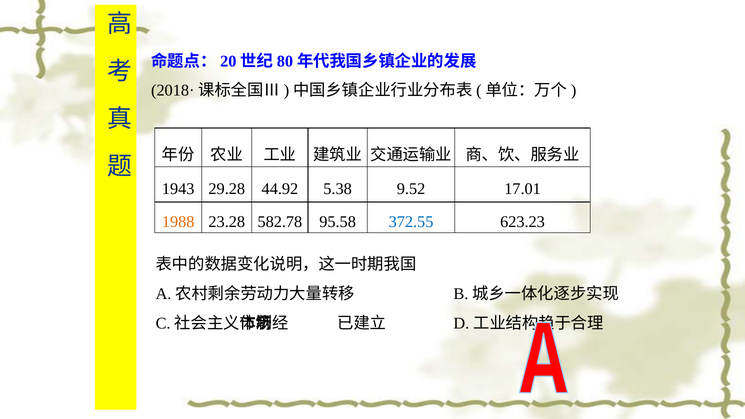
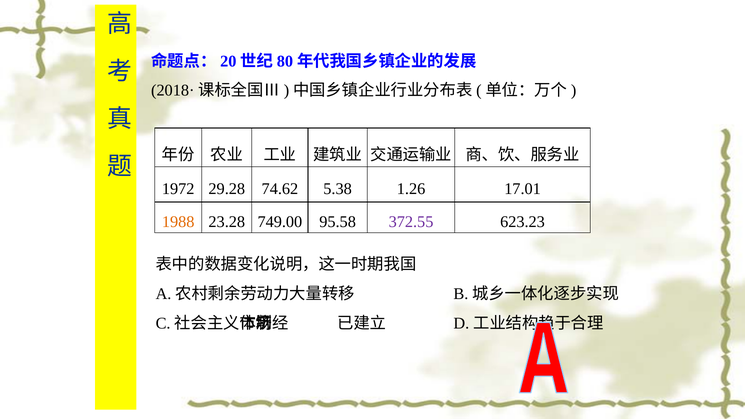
1943: 1943 -> 1972 (178, 189)
44.92: 44.92 -> 74.62 (280, 189)
9.52: 9.52 -> 1.26 (411, 189)
582.78: 582.78 -> 749.00 (280, 222)
372.55 colour: blue -> purple (411, 222)
